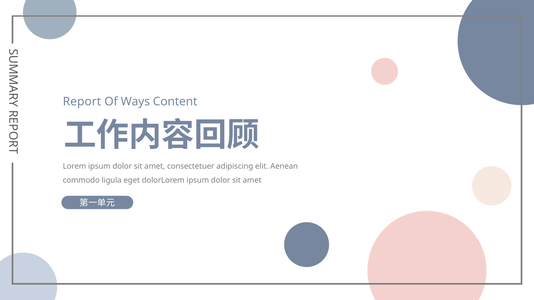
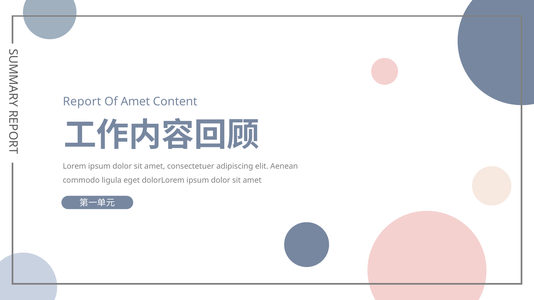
Of Ways: Ways -> Amet (135, 102)
